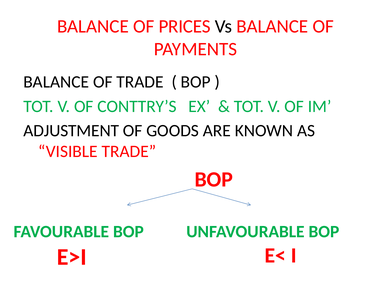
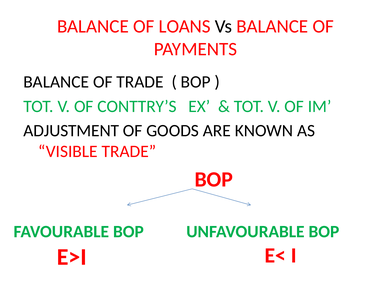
PRICES: PRICES -> LOANS (185, 26)
